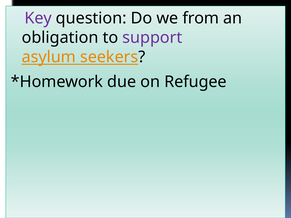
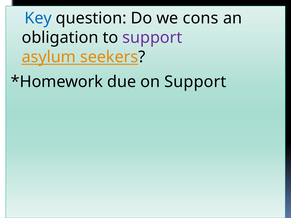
Key colour: purple -> blue (38, 18)
from: from -> cons (201, 18)
on Refugee: Refugee -> Support (195, 82)
